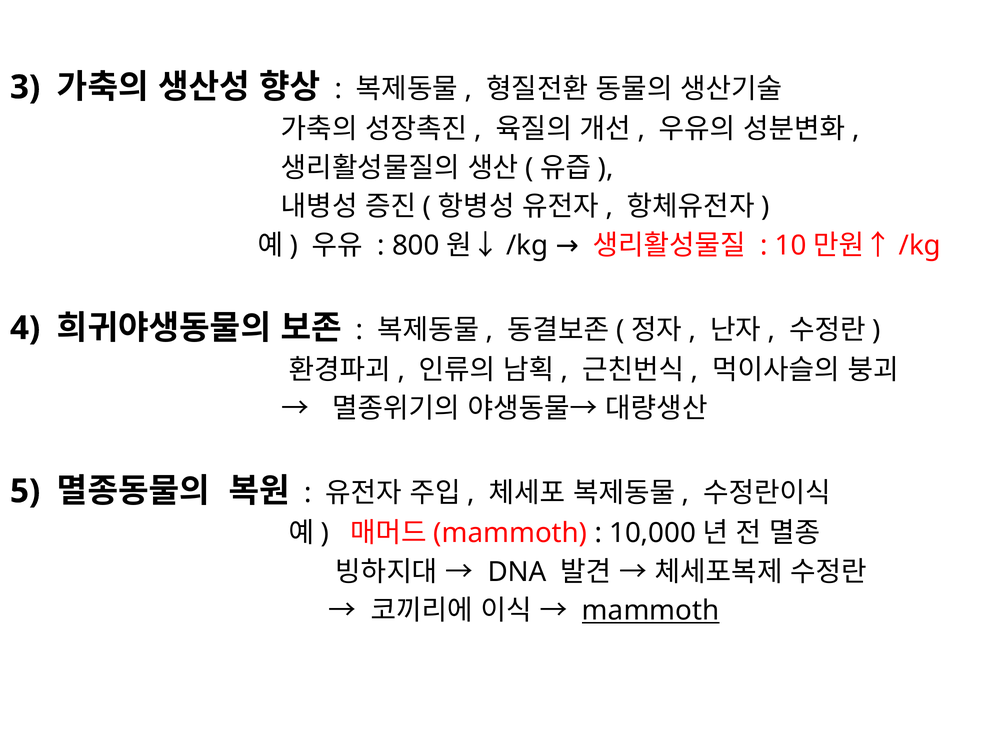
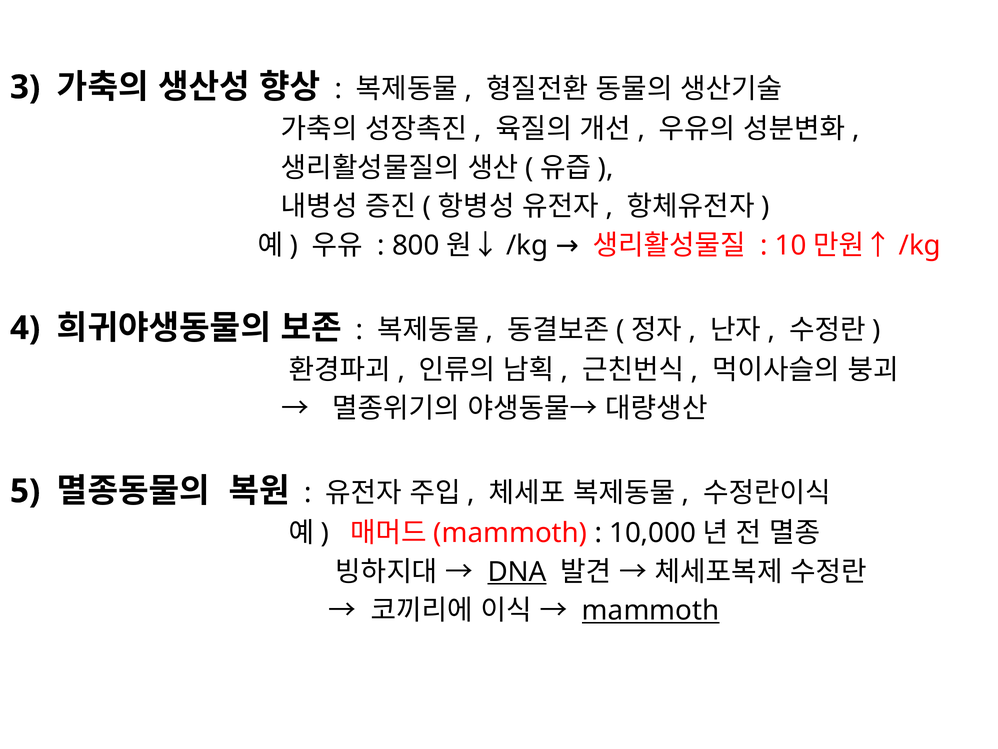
DNA underline: none -> present (517, 571)
